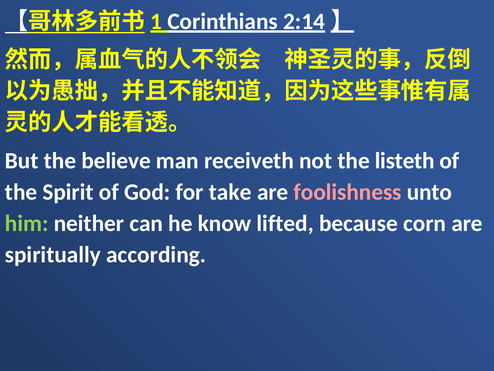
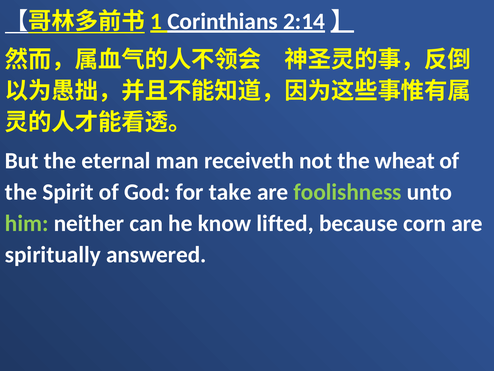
believe: believe -> eternal (116, 160)
listeth: listeth -> wheat (405, 160)
foolishness colour: pink -> light green (348, 192)
according: according -> answered (156, 254)
